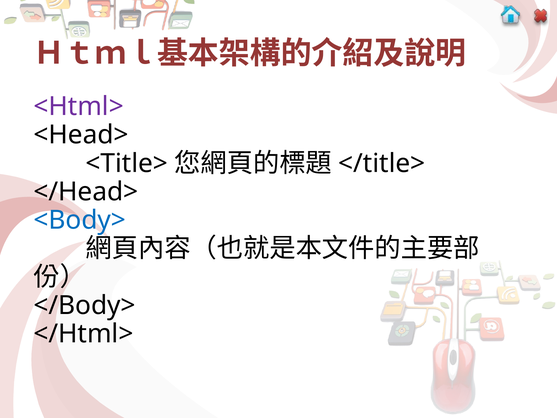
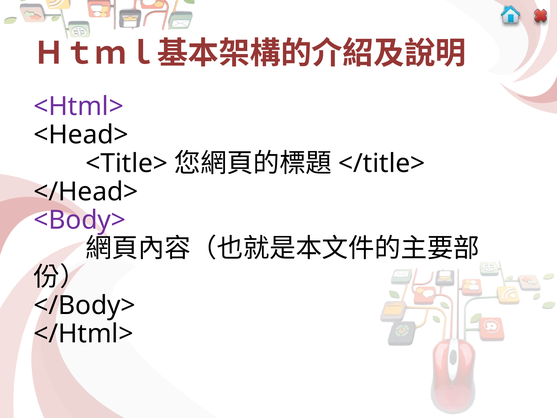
<Body> colour: blue -> purple (80, 220)
